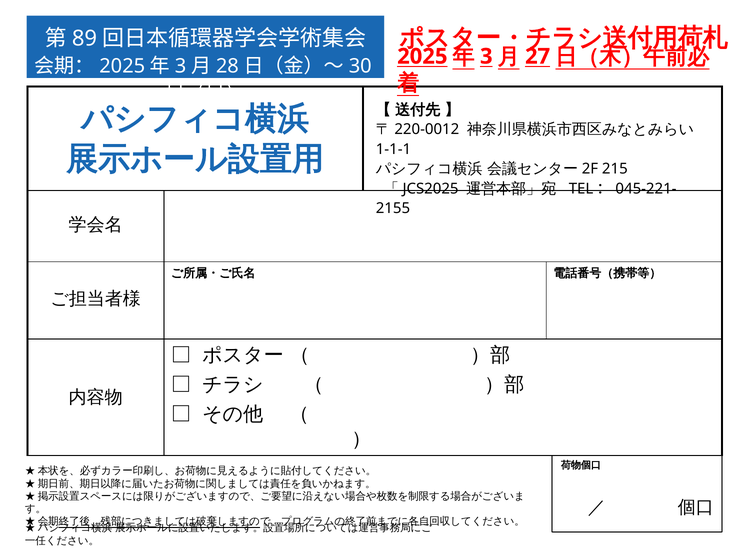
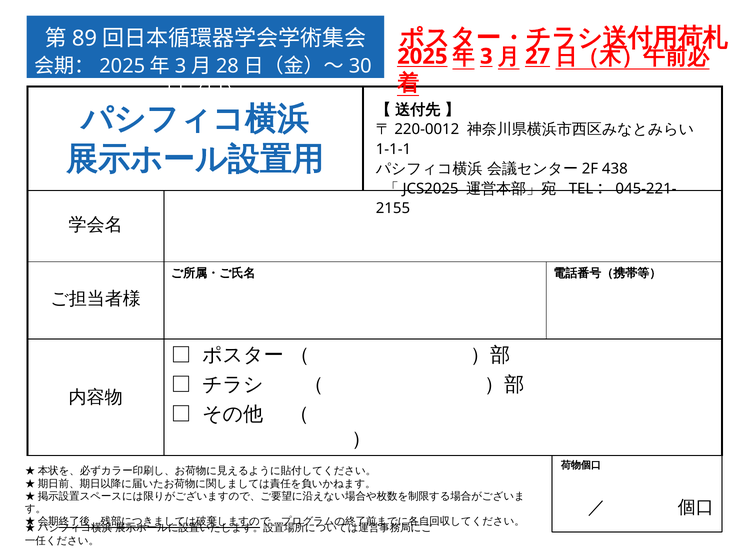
215: 215 -> 438 (615, 169)
